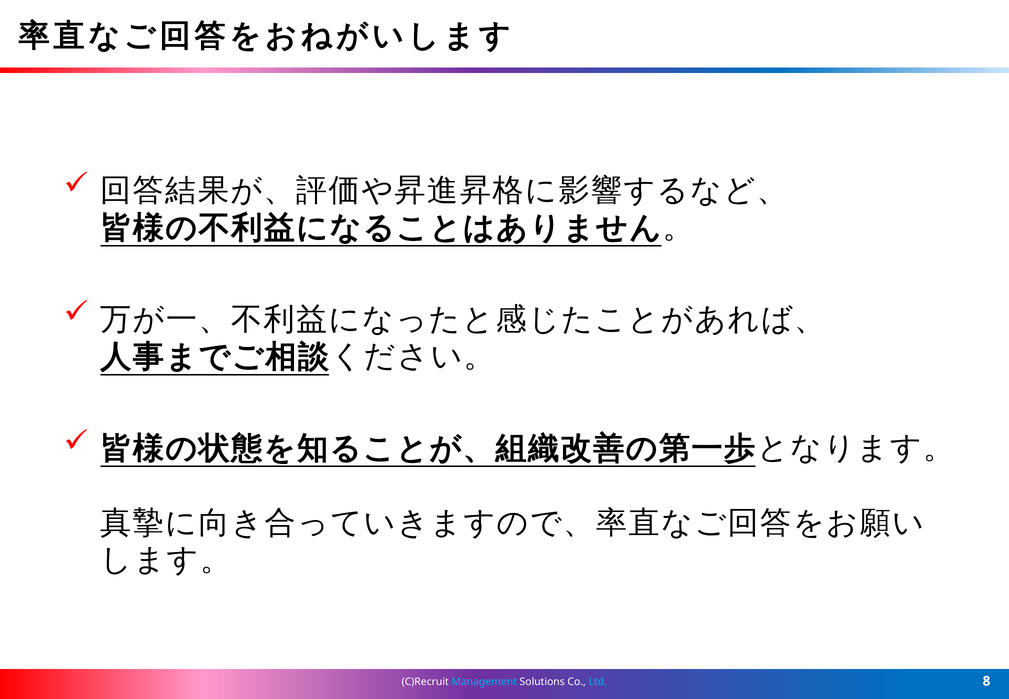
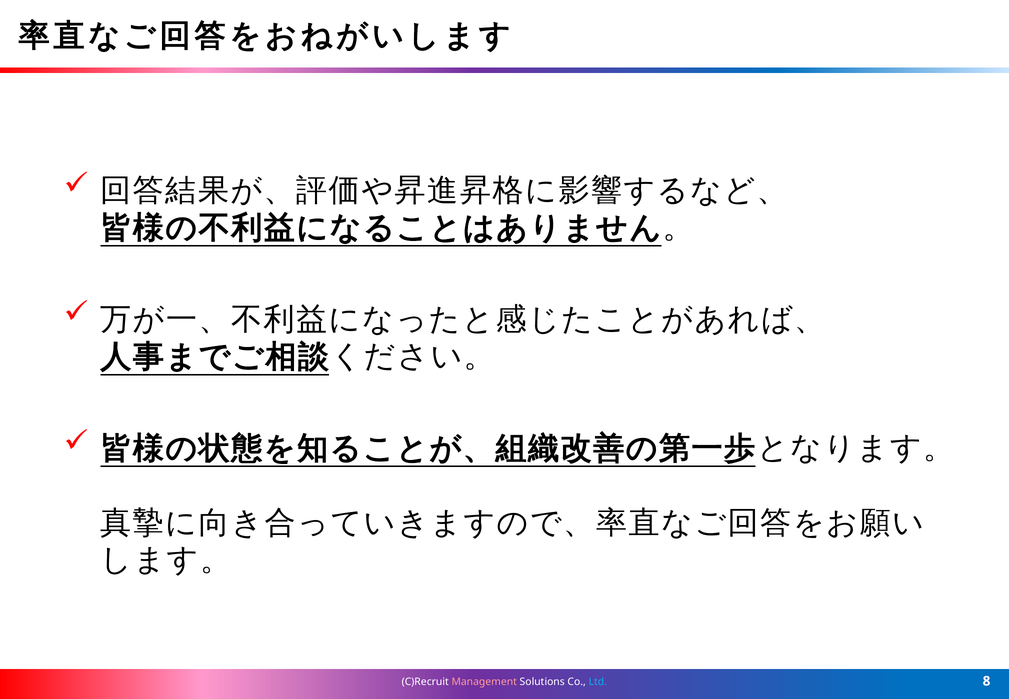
Management colour: light blue -> pink (484, 681)
